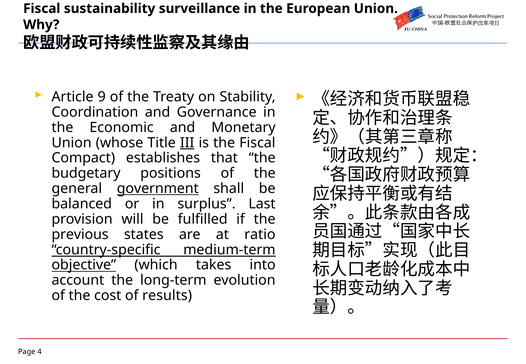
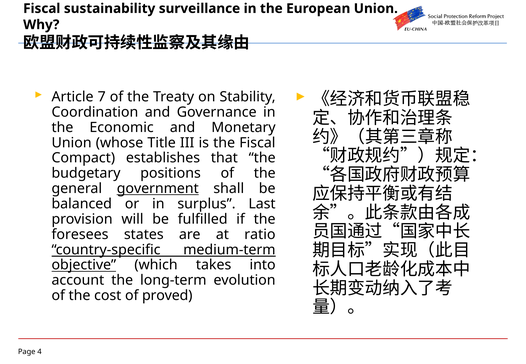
9: 9 -> 7 (102, 97)
III underline: present -> none (187, 143)
previous: previous -> foresees (80, 235)
results: results -> proved (167, 296)
